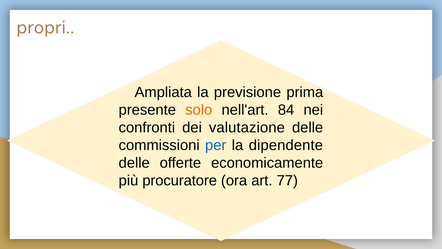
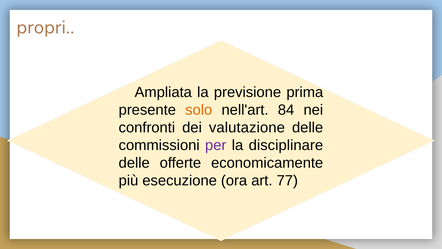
per colour: blue -> purple (216, 145)
dipendente: dipendente -> disciplinare (286, 145)
procuratore: procuratore -> esecuzione (180, 180)
